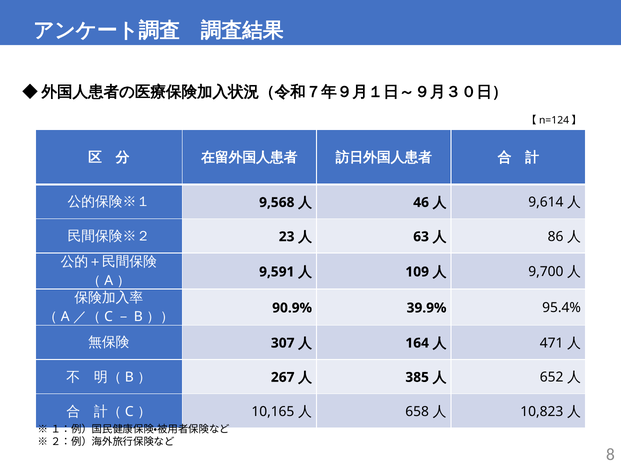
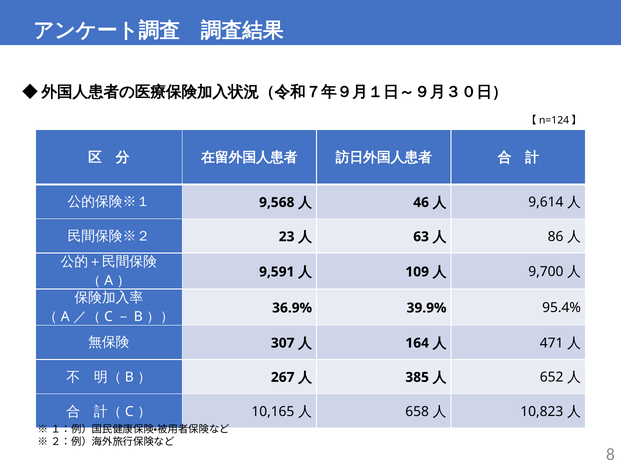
90.9%: 90.9% -> 36.9% (292, 308)
